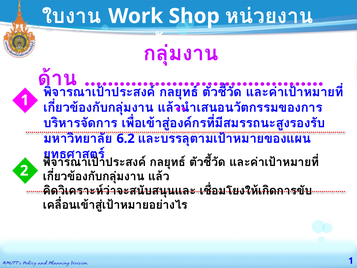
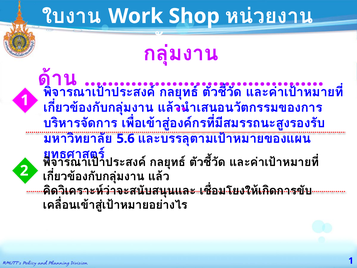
6.2: 6.2 -> 5.6 (126, 138)
